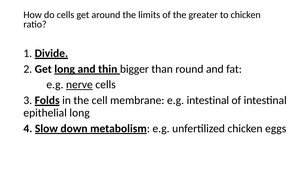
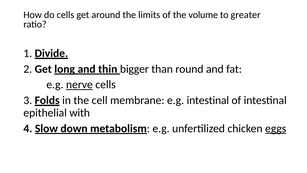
greater: greater -> volume (203, 15)
to chicken: chicken -> greater (246, 15)
epithelial long: long -> with (80, 113)
eggs underline: none -> present (276, 128)
